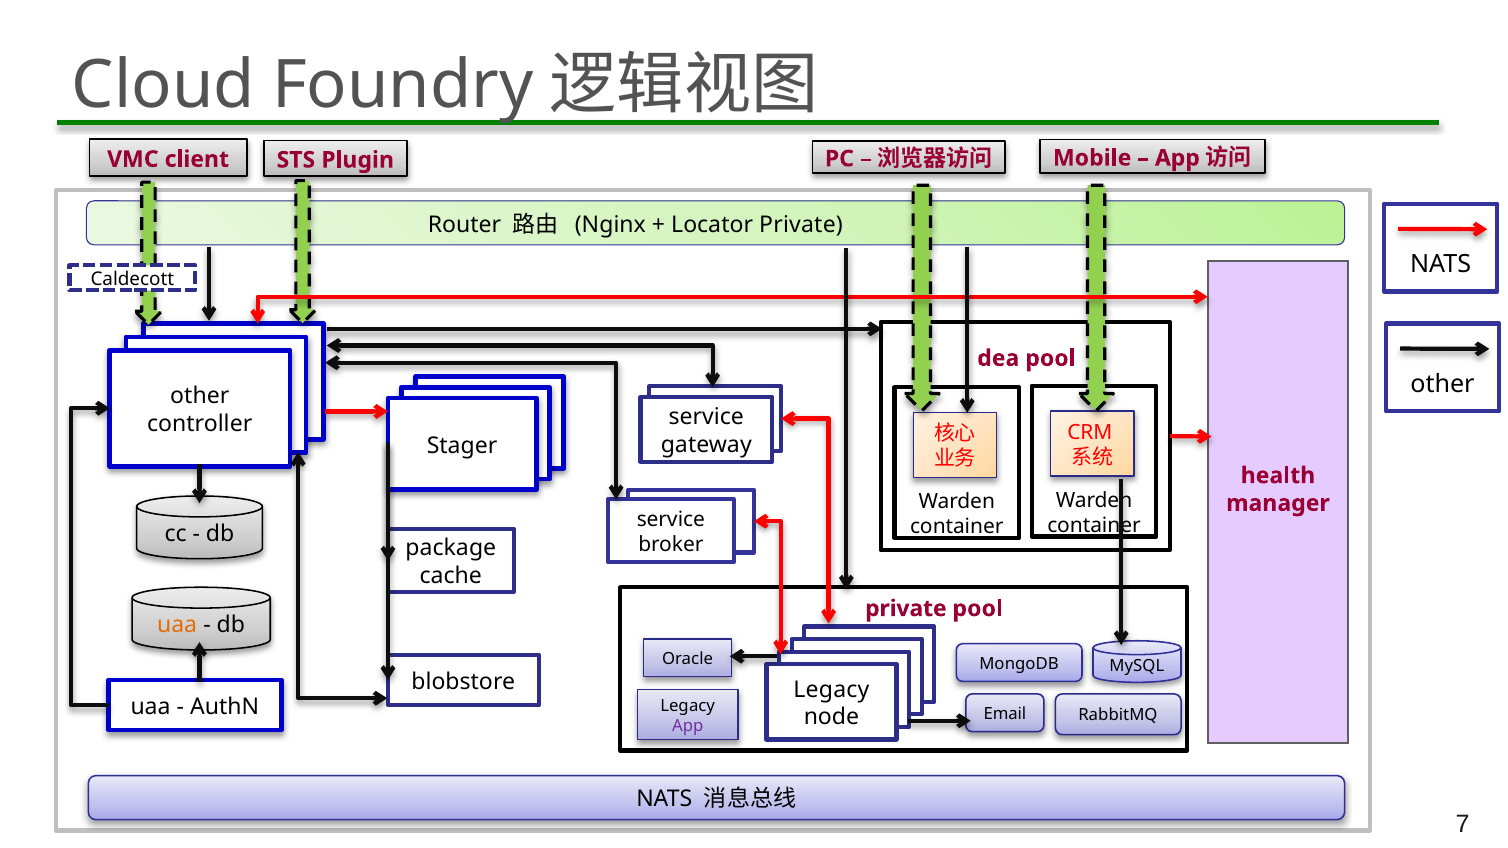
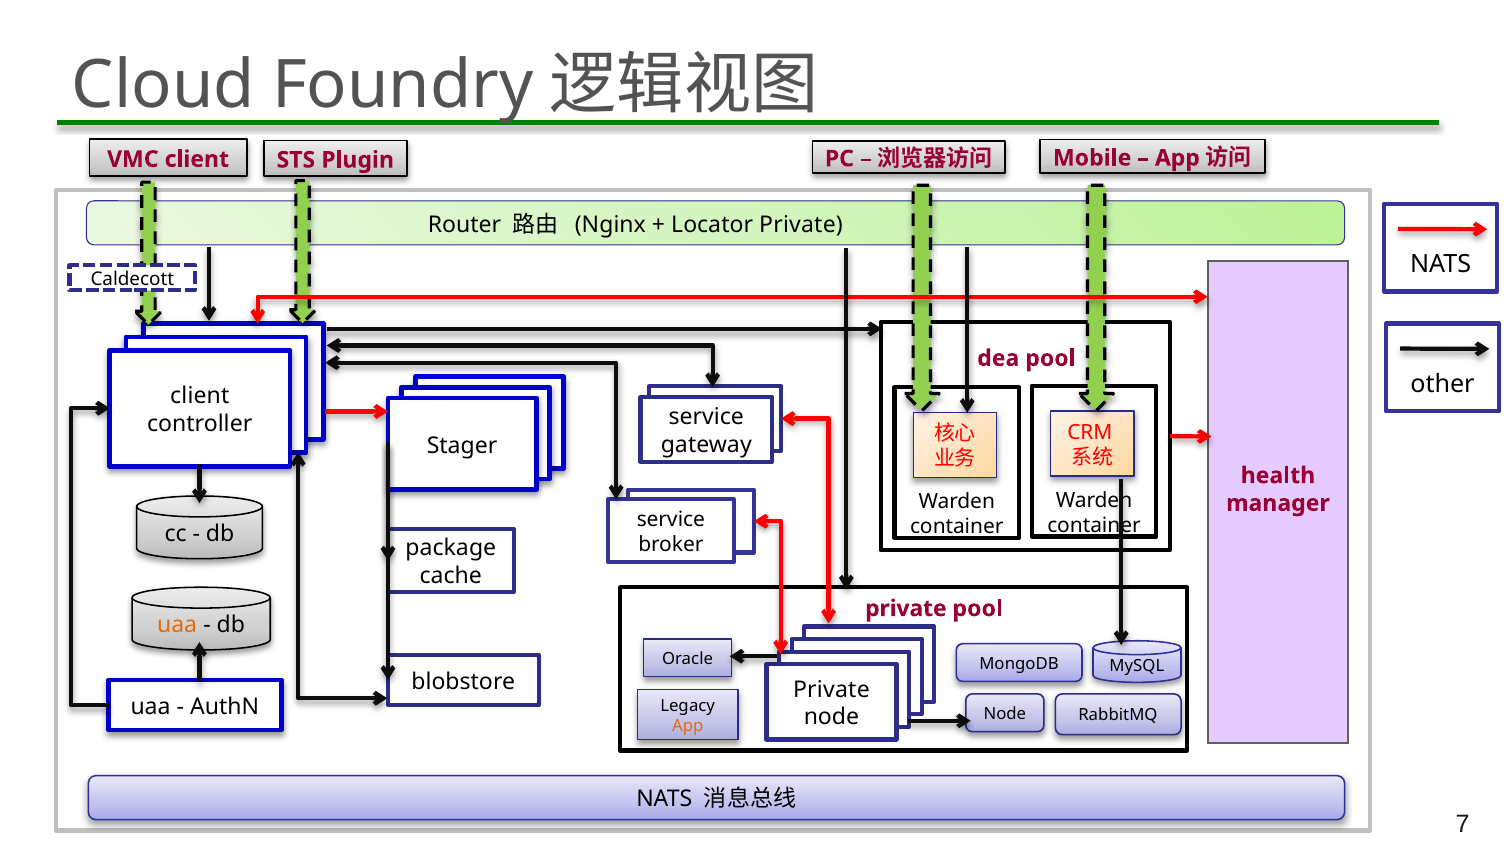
other: other -> client (200, 396)
Legacy: Legacy -> Private (831, 690)
Email: Email -> Node (1005, 714)
App colour: purple -> orange (688, 726)
